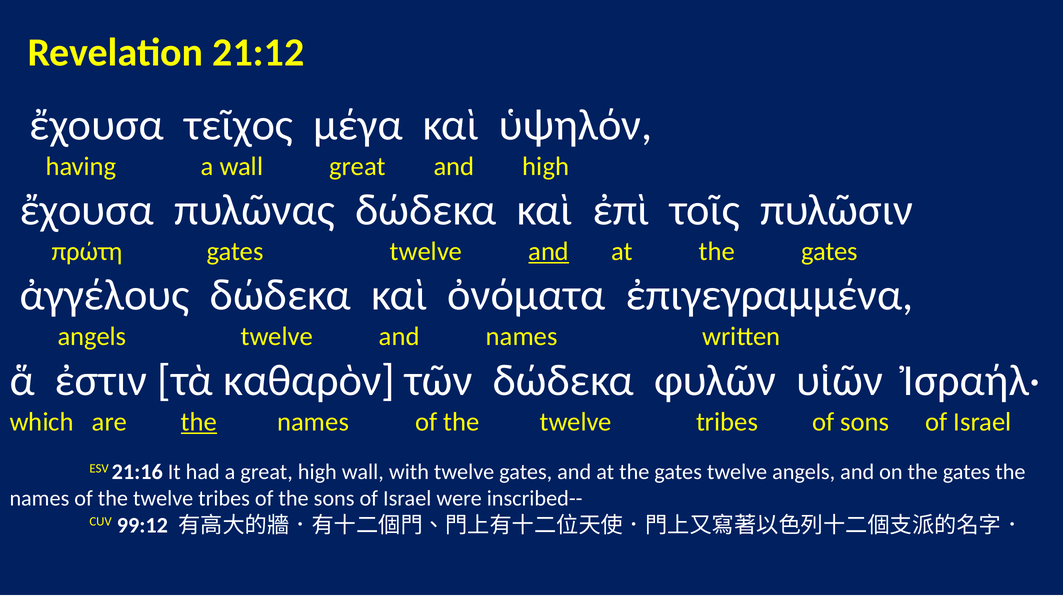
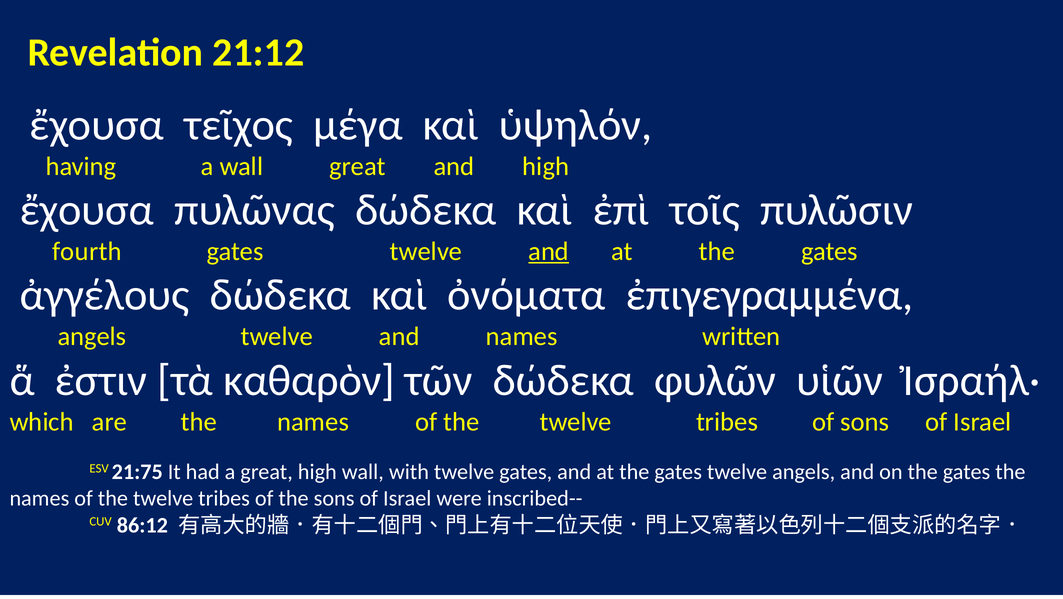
πρώτη: πρώτη -> fourth (87, 252)
the underline: present -> none (199, 422)
21:16: 21:16 -> 21:75 (137, 472)
99:12: 99:12 -> 86:12 (142, 526)
